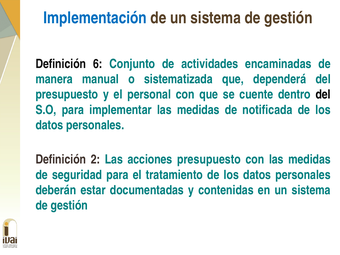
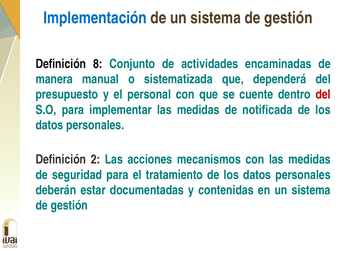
6: 6 -> 8 (98, 64)
del colour: black -> red (323, 95)
acciones presupuesto: presupuesto -> mecanismos (209, 160)
